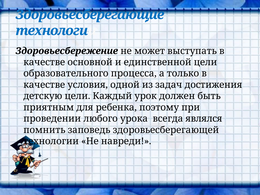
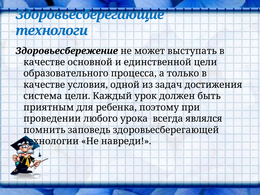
детскую: детскую -> система (43, 96)
